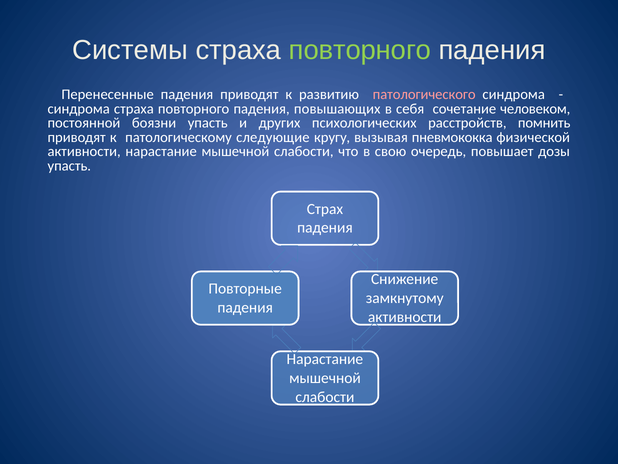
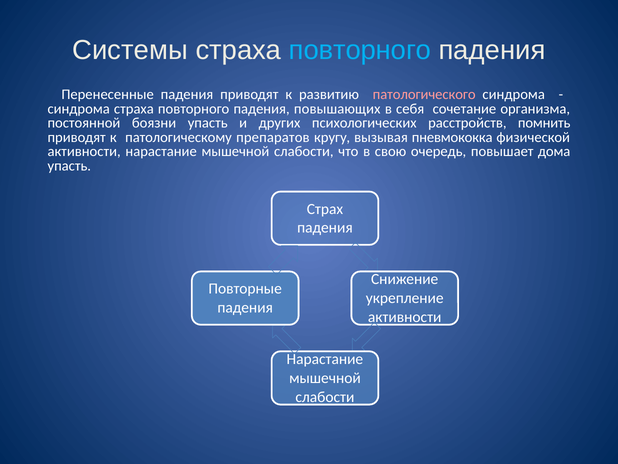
повторного colour: light green -> light blue (360, 50)
человеком: человеком -> организма (535, 109)
следующие: следующие -> препаратов (273, 137)
дозы: дозы -> дома (554, 151)
замкнутому: замкнутому -> укрепление (405, 298)
